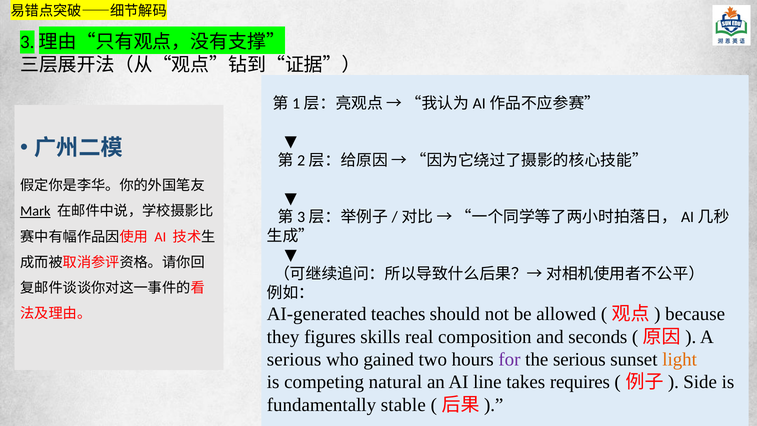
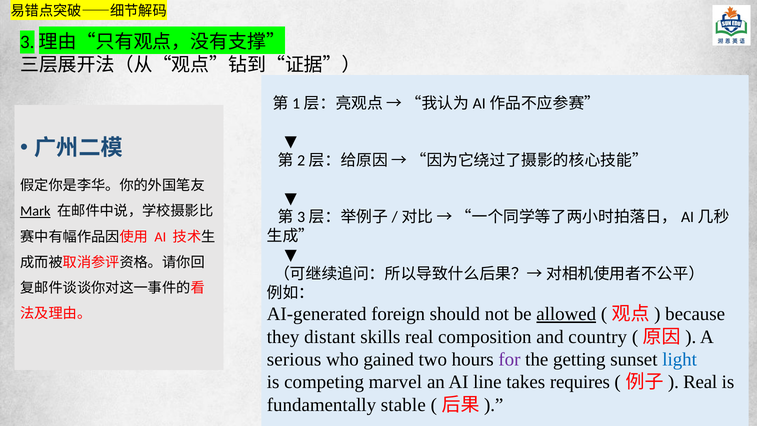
teaches: teaches -> foreign (398, 314)
allowed underline: none -> present (566, 314)
figures: figures -> distant (330, 337)
seconds: seconds -> country (598, 337)
the serious: serious -> getting (579, 359)
light colour: orange -> blue (680, 359)
natural: natural -> marvel (395, 382)
Side: Side -> Real (700, 382)
